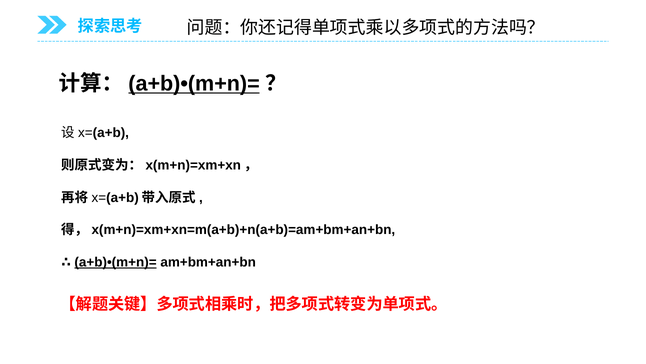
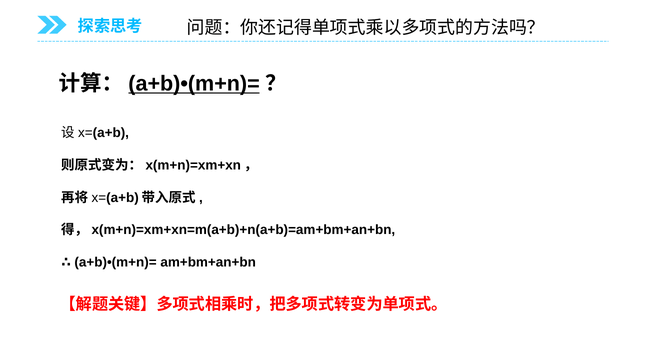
a+b)•(m+n)= underline: present -> none (116, 262)
